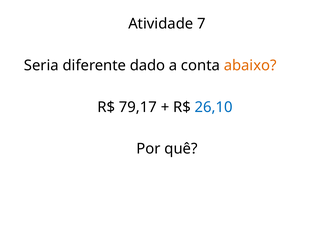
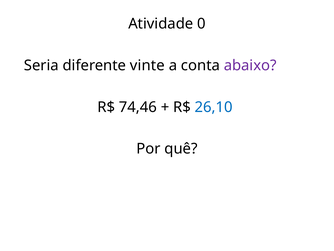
7: 7 -> 0 (201, 24)
dado: dado -> vinte (147, 65)
abaixo colour: orange -> purple (250, 65)
79,17: 79,17 -> 74,46 (138, 107)
